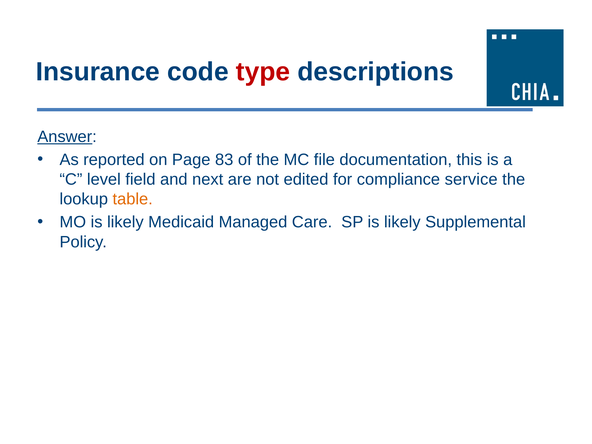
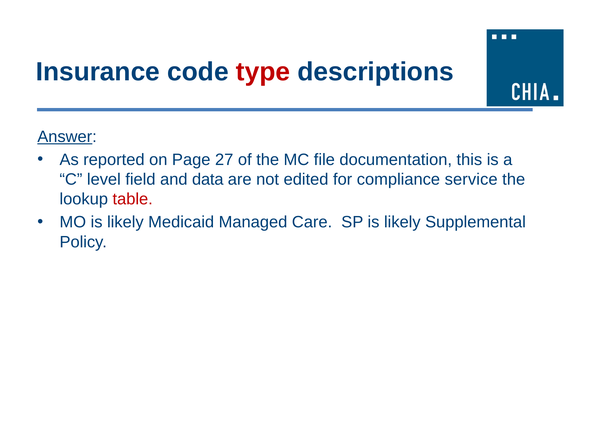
83: 83 -> 27 (224, 160)
next: next -> data (208, 179)
table colour: orange -> red (133, 199)
